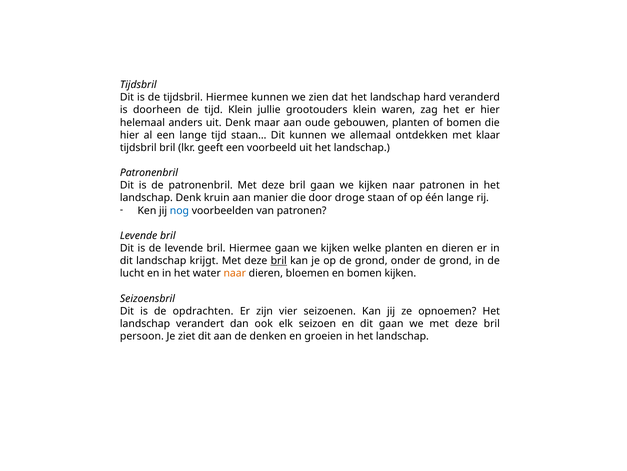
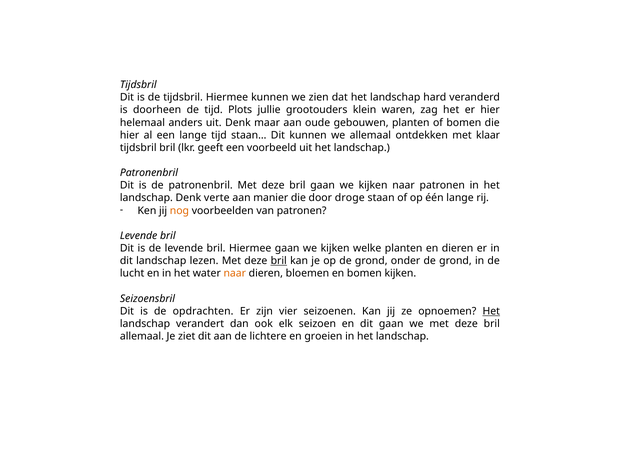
tijd Klein: Klein -> Plots (240, 110)
kruin: kruin -> verte (217, 198)
nog colour: blue -> orange (179, 210)
krijgt: krijgt -> lezen (204, 260)
Het underline: none -> present (491, 311)
persoon: persoon -> allemaal (142, 336)
denken: denken -> lichtere (268, 336)
